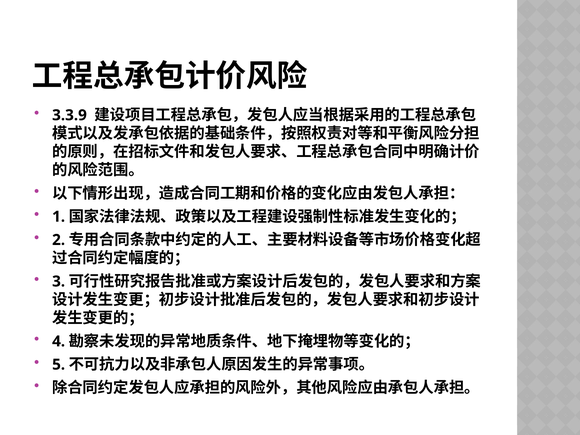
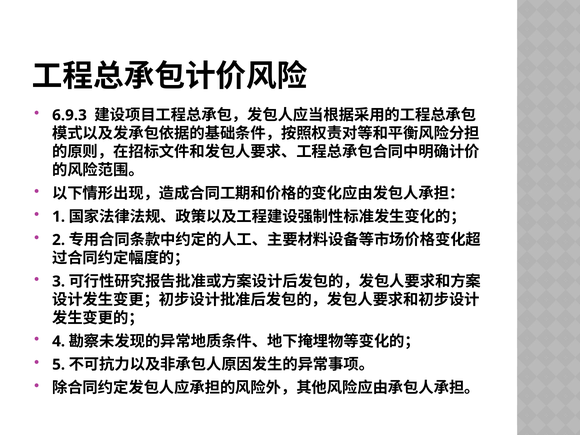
3.3.9: 3.3.9 -> 6.9.3 (69, 115)
